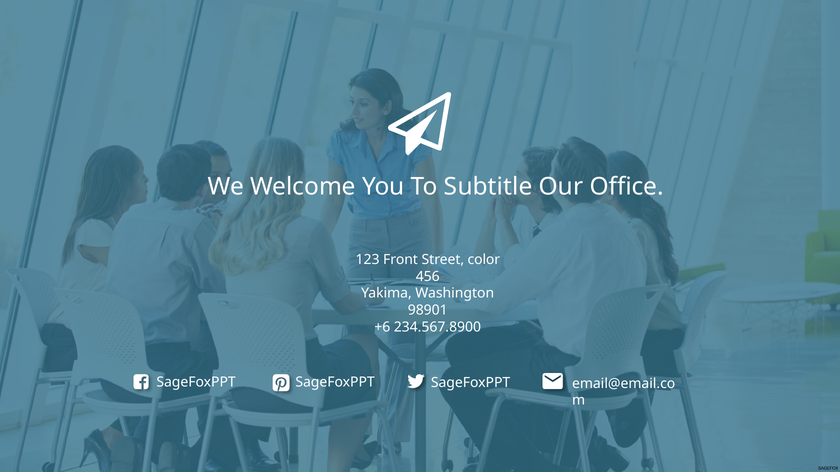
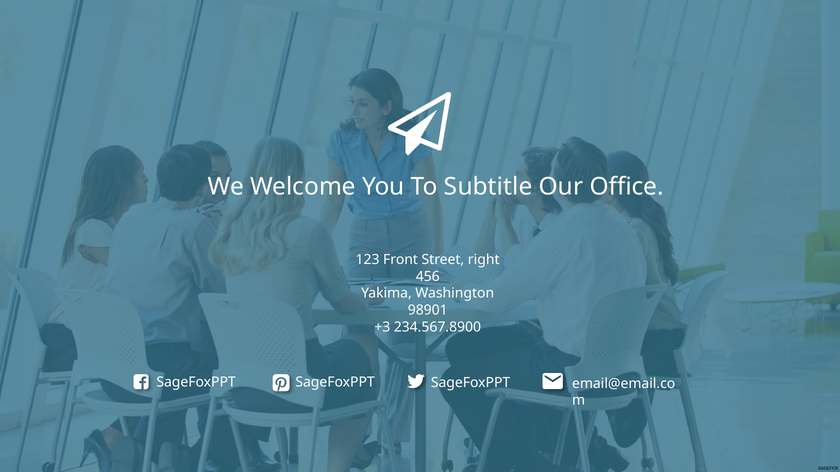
color: color -> right (484, 260)
+6: +6 -> +3 (382, 327)
